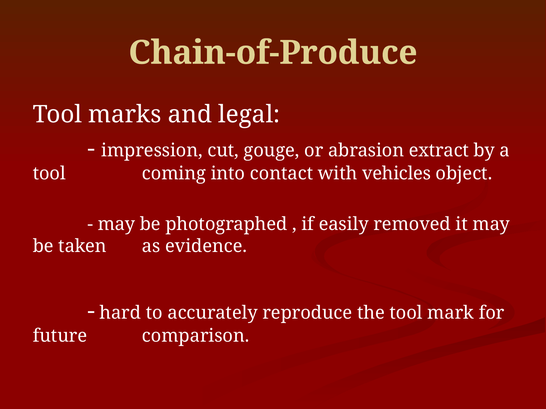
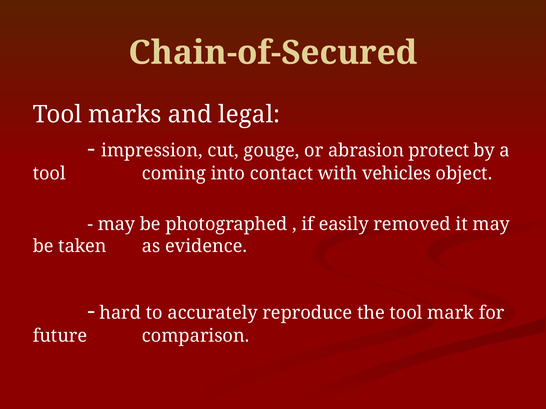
Chain-of-Produce: Chain-of-Produce -> Chain-of-Secured (273, 53)
extract: extract -> protect (439, 151)
